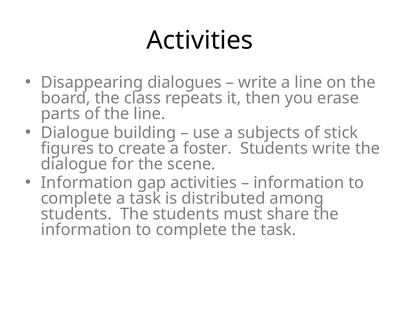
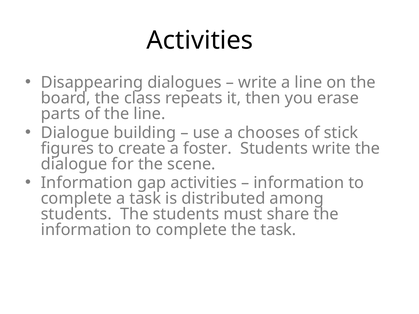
subjects: subjects -> chooses (269, 133)
